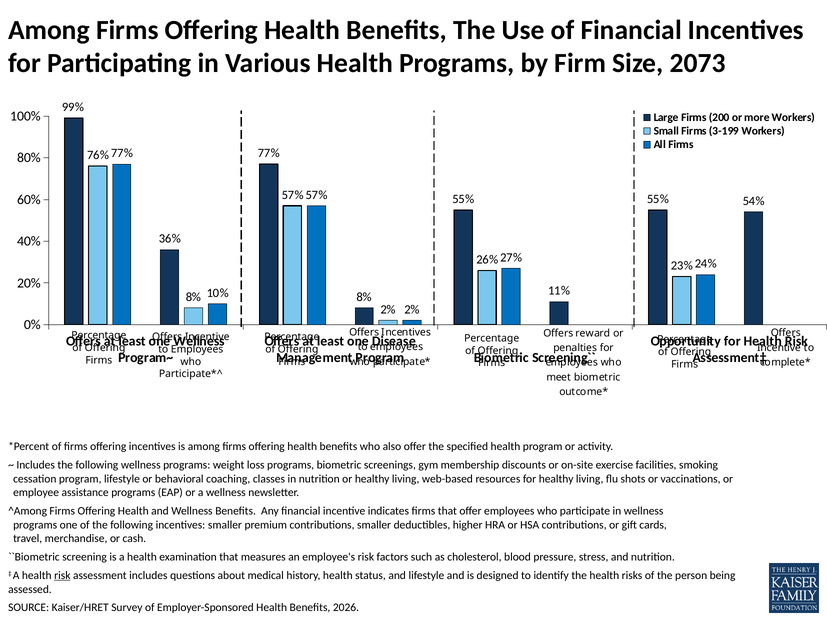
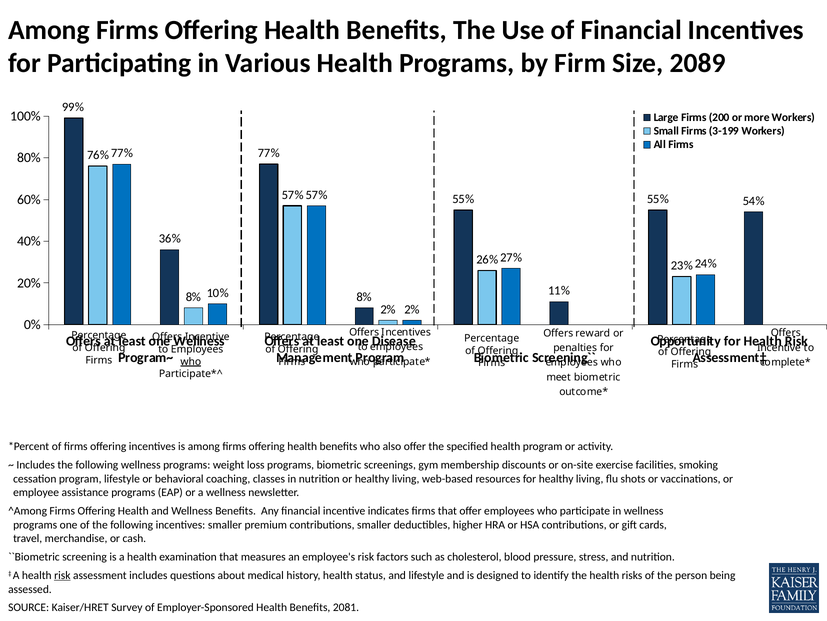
2073: 2073 -> 2089 (698, 63)
who underline: none -> present (191, 361)
2026: 2026 -> 2081 (346, 607)
